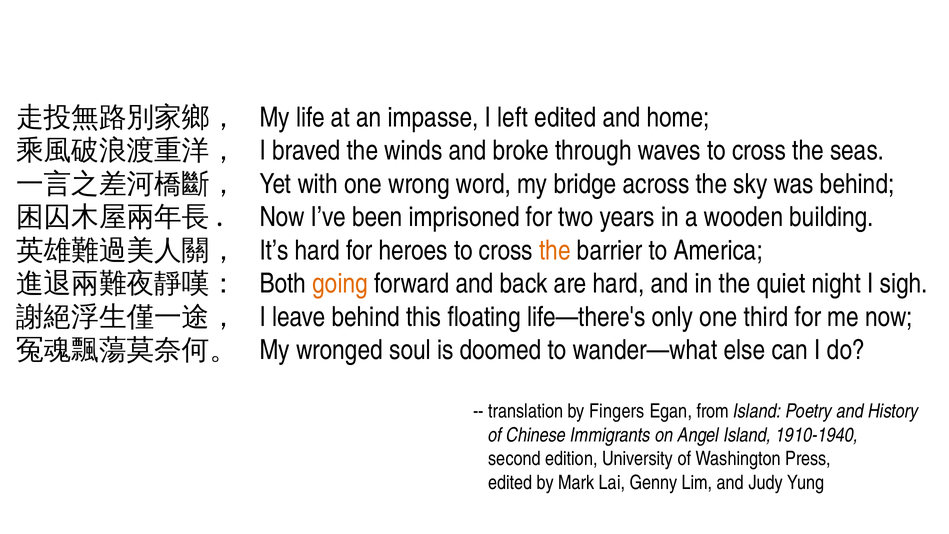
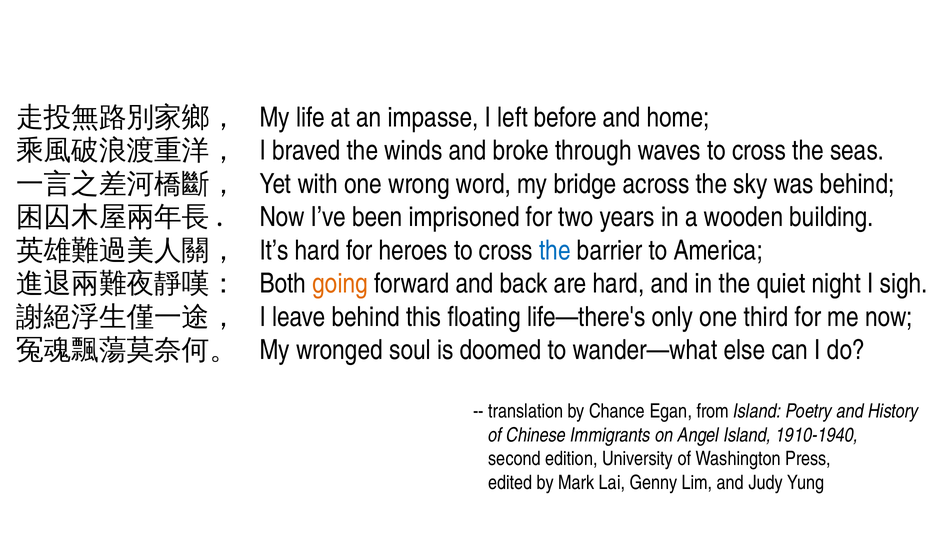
left edited: edited -> before (565, 117)
the colour: orange -> blue (555, 250)
Fingers: Fingers -> Chance (617, 411)
